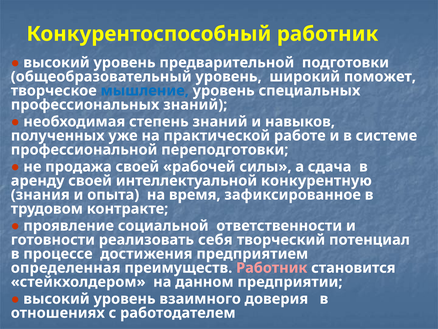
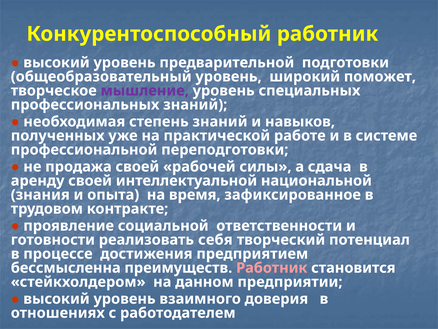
мышление colour: blue -> purple (145, 91)
конкурентную: конкурентную -> национальной (316, 180)
определенная: определенная -> бессмысленна (66, 267)
